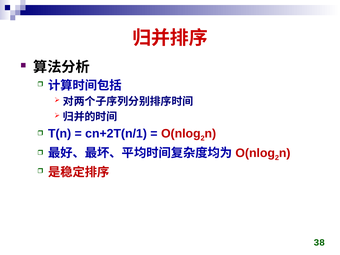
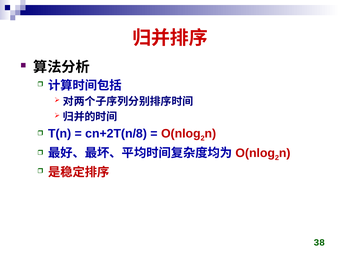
cn+2T(n/1: cn+2T(n/1 -> cn+2T(n/8 (116, 134)
